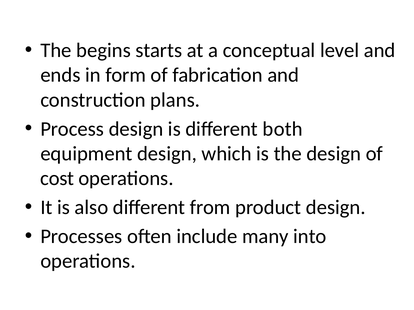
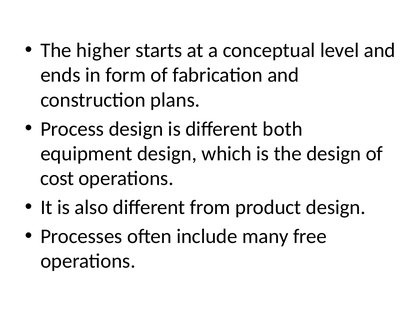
begins: begins -> higher (103, 50)
into: into -> free (310, 237)
